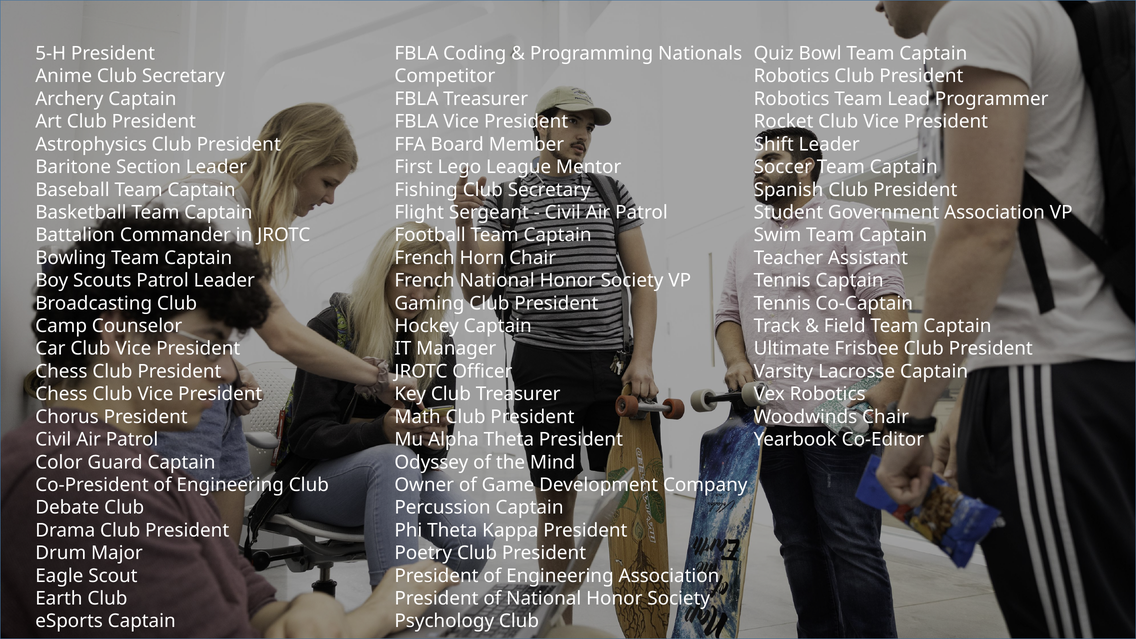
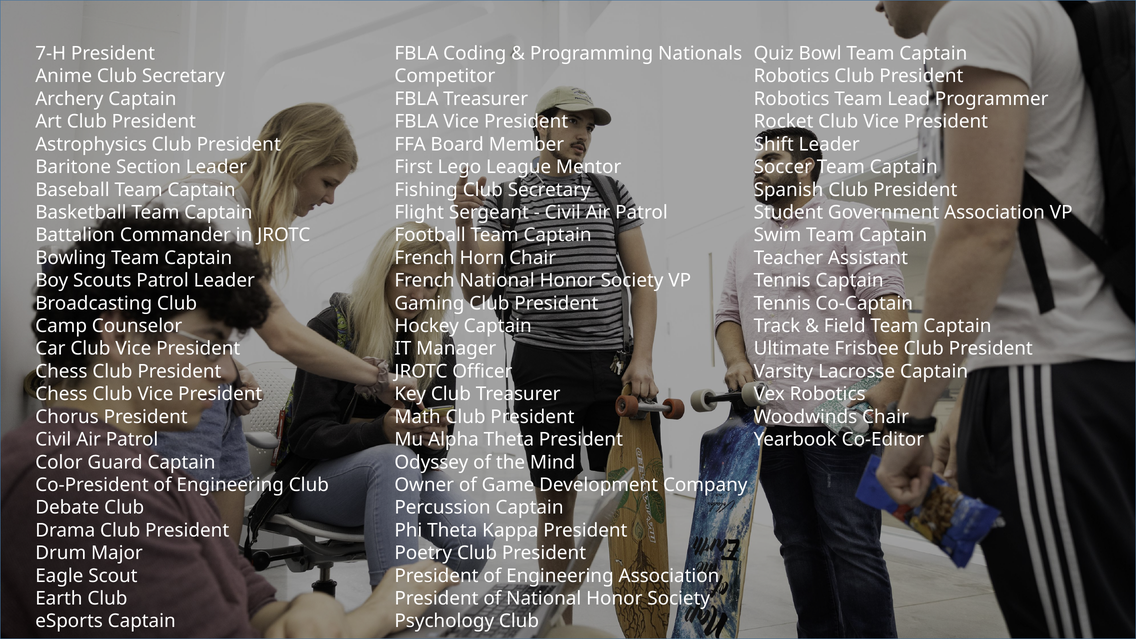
5-H: 5-H -> 7-H (51, 54)
